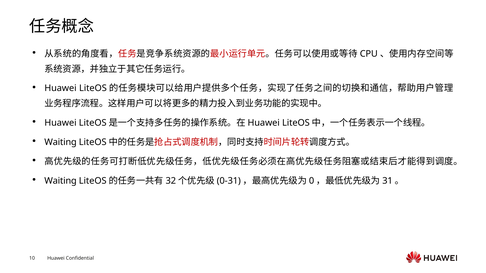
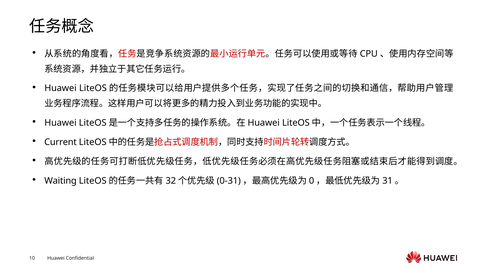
Waiting: Waiting -> Current (61, 142)
